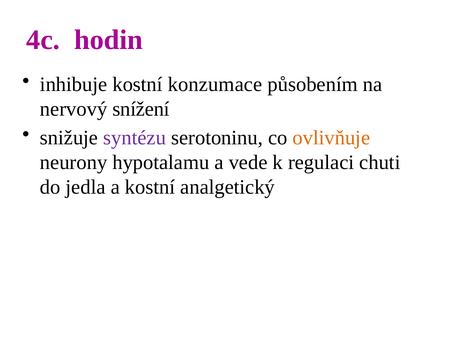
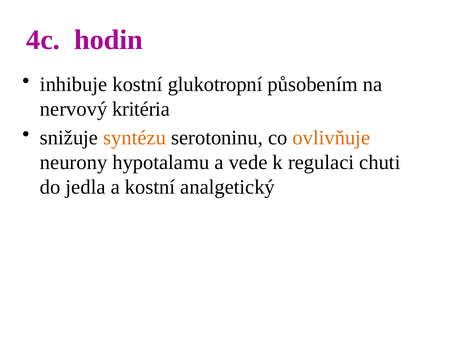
konzumace: konzumace -> glukotropní (215, 85)
snížení: snížení -> kritéria (141, 109)
syntézu colour: purple -> orange (135, 138)
